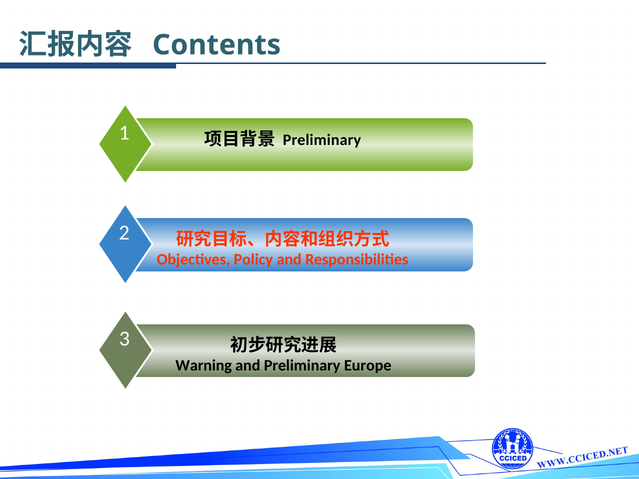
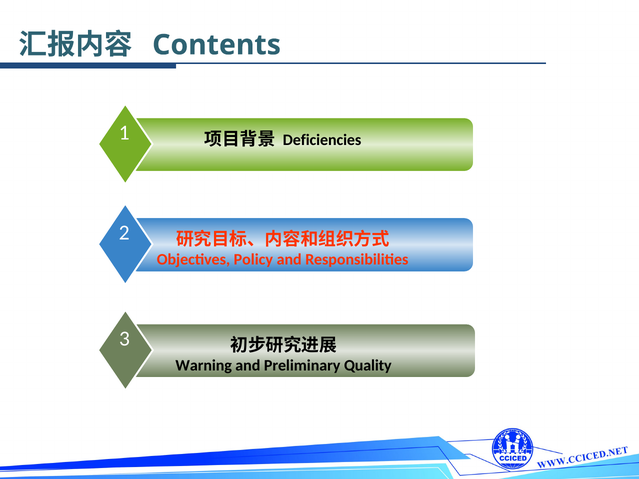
Preliminary: Preliminary -> Deficiencies (322, 140)
Europe: Europe -> Quality (368, 366)
